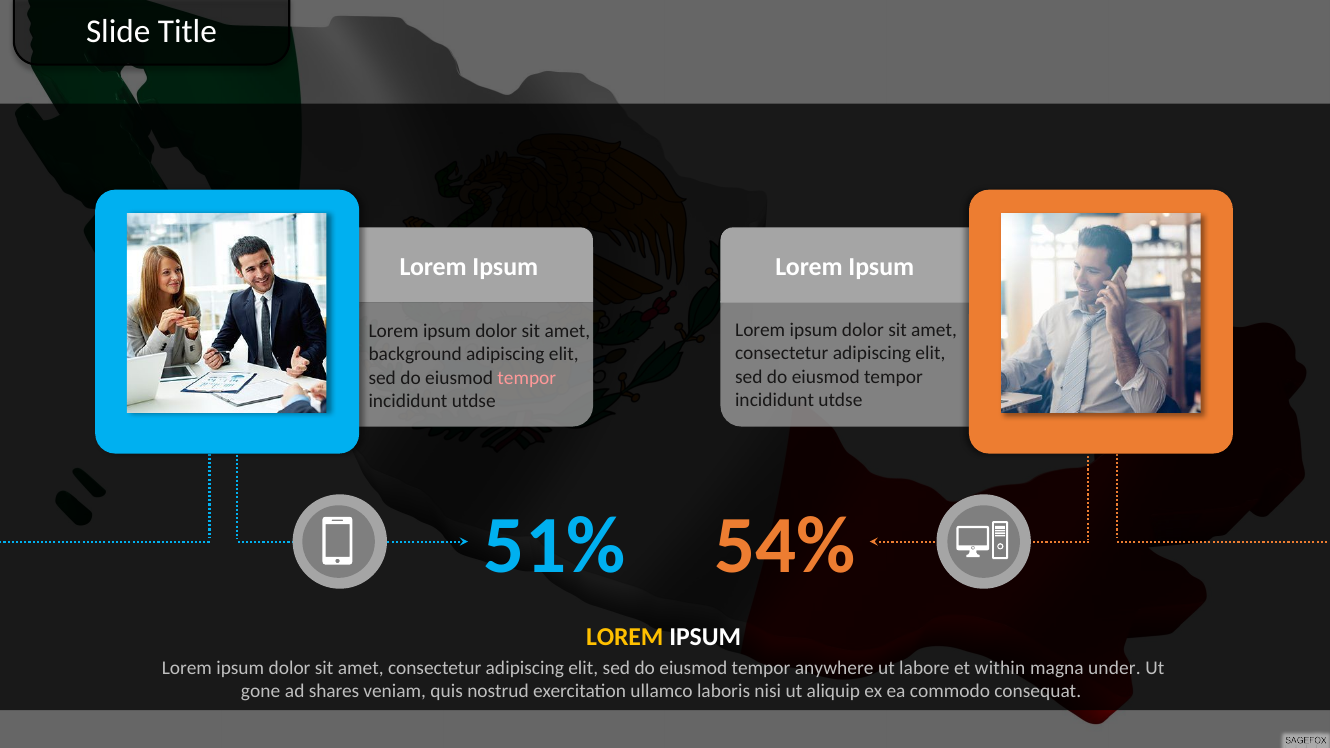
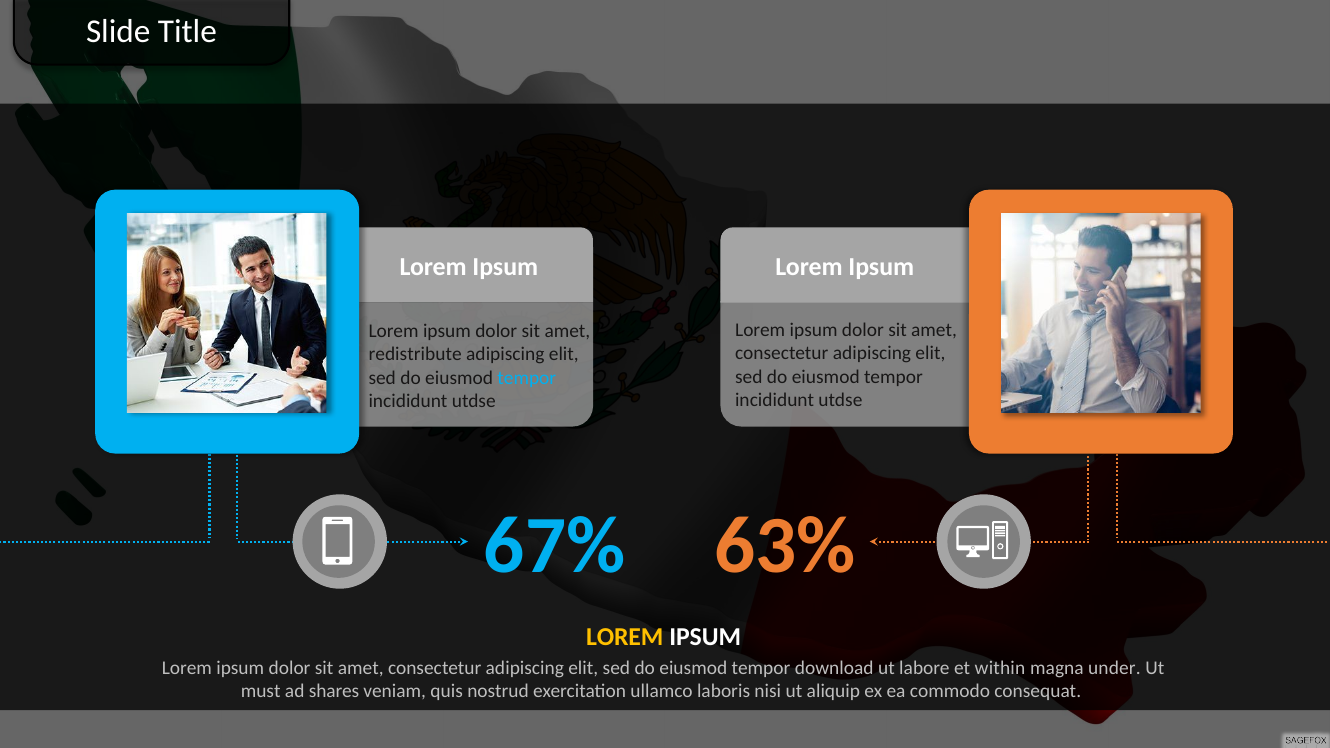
background: background -> redistribute (415, 355)
tempor colour: pink -> light blue (527, 378)
51%: 51% -> 67% (555, 545)
54%: 54% -> 63% (785, 546)
anywhere: anywhere -> download (834, 668)
gone: gone -> must (261, 691)
